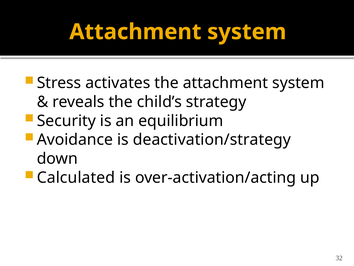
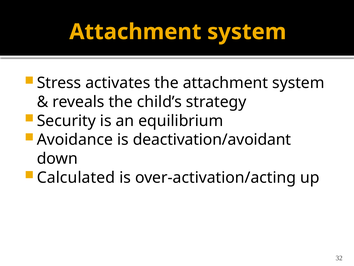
deactivation/strategy: deactivation/strategy -> deactivation/avoidant (212, 139)
